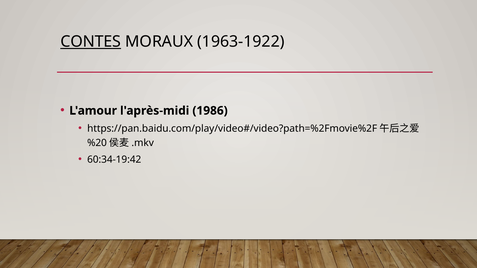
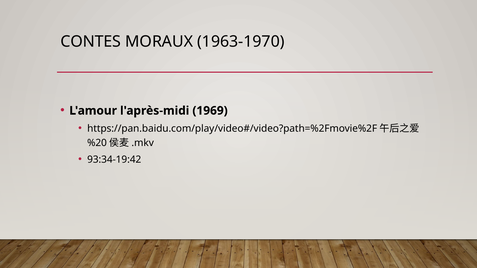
CONTES underline: present -> none (91, 42)
1963-1922: 1963-1922 -> 1963-1970 (241, 42)
1986: 1986 -> 1969 (210, 111)
60:34-19:42: 60:34-19:42 -> 93:34-19:42 (114, 160)
